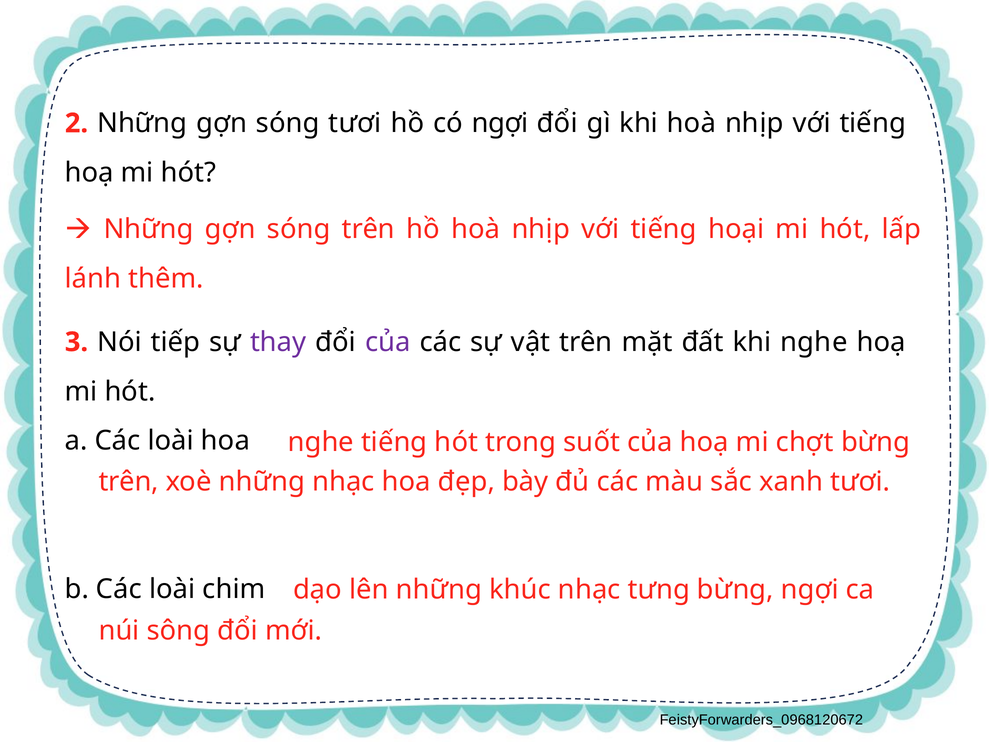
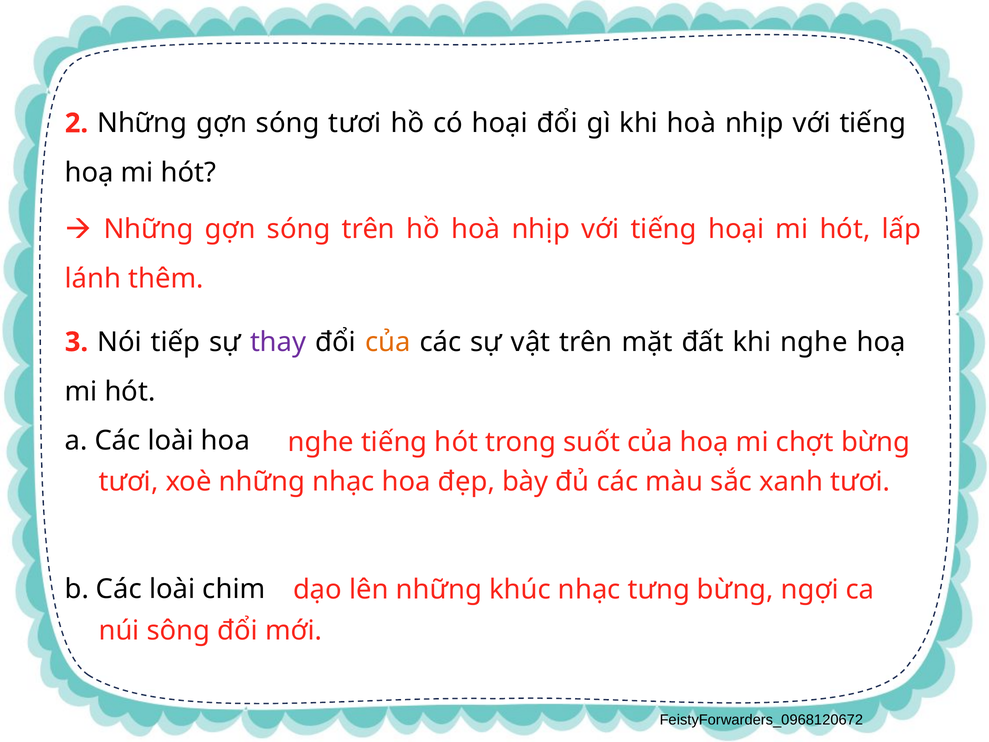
có ngợi: ngợi -> hoại (500, 123)
của colour: purple -> orange (388, 342)
trên: trên -> tươi (129, 482)
